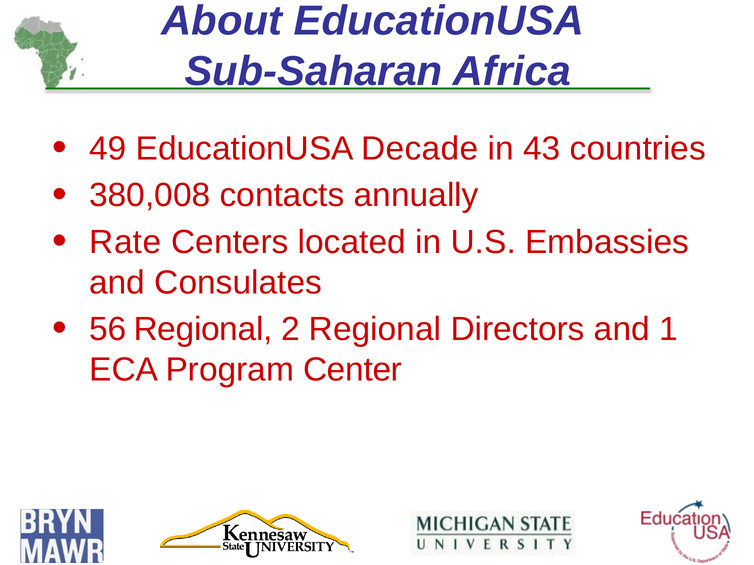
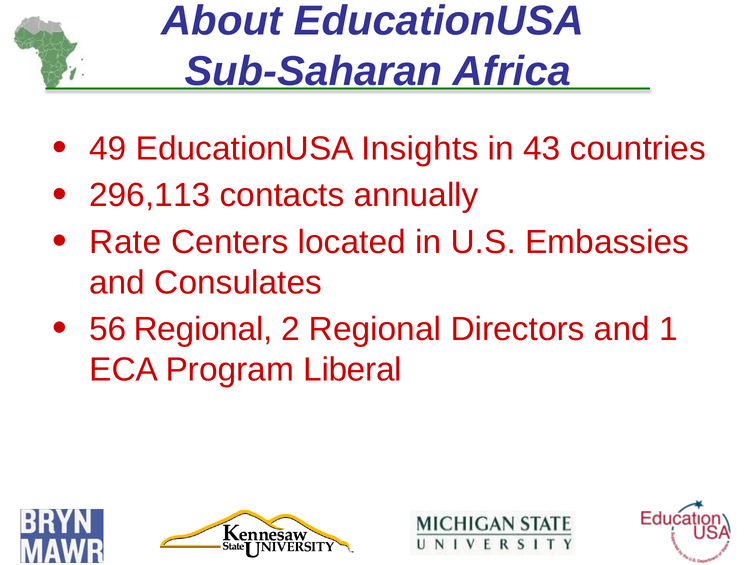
Decade: Decade -> Insights (420, 149)
380,008: 380,008 -> 296,113 (150, 196)
Center: Center -> Liberal (353, 370)
